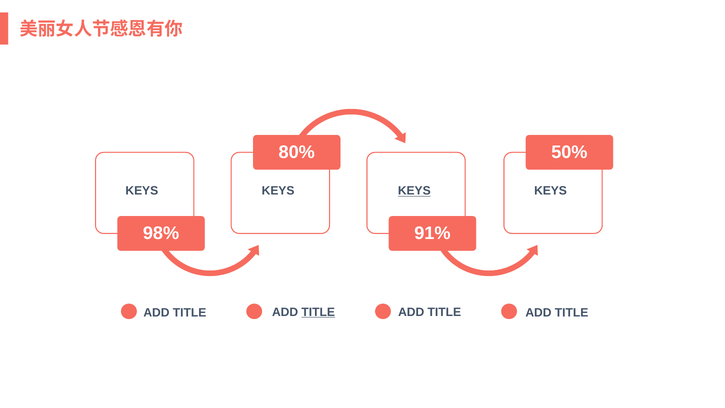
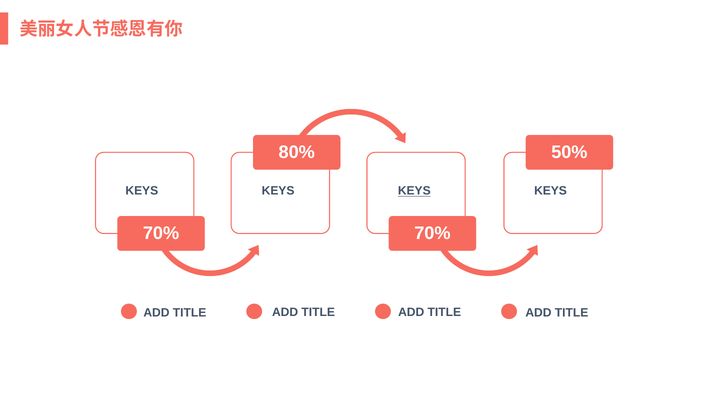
98%: 98% -> 70% (161, 233)
91%: 91% -> 70% (432, 233)
TITLE underline: present -> none (318, 312)
